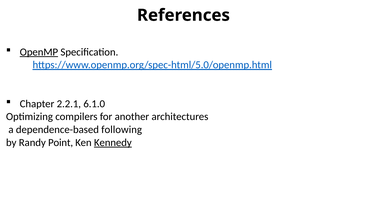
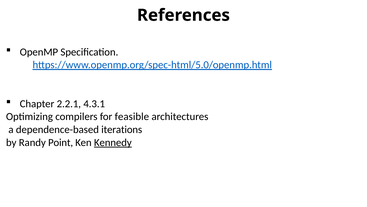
OpenMP underline: present -> none (39, 52)
6.1.0: 6.1.0 -> 4.3.1 (94, 104)
another: another -> feasible (132, 116)
following: following -> iterations (122, 129)
